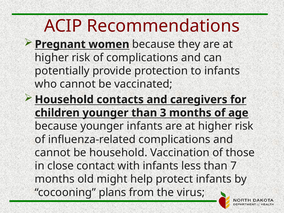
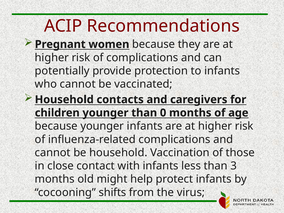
3: 3 -> 0 (163, 113)
7: 7 -> 3 (234, 166)
plans: plans -> shifts (112, 192)
